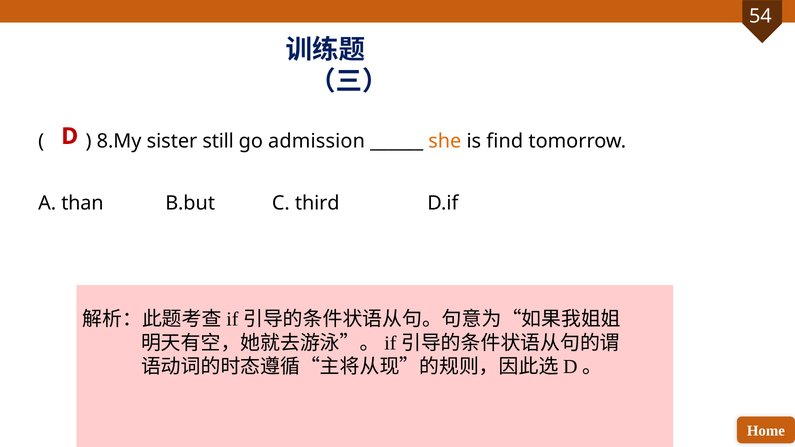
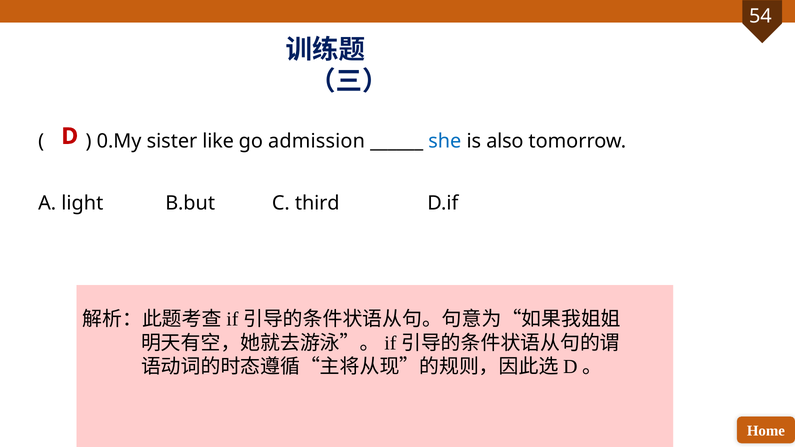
8.My: 8.My -> 0.My (119, 141)
still: still -> like (218, 141)
she colour: orange -> blue (445, 141)
find: find -> also (505, 141)
than: than -> light (82, 203)
